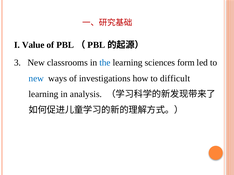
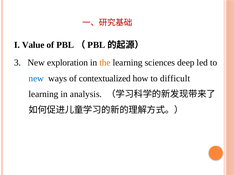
classrooms: classrooms -> exploration (67, 63)
the colour: blue -> orange (105, 63)
form: form -> deep (186, 63)
investigations: investigations -> contextualized (105, 79)
